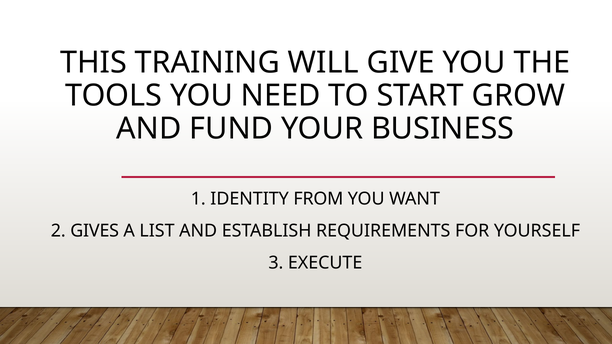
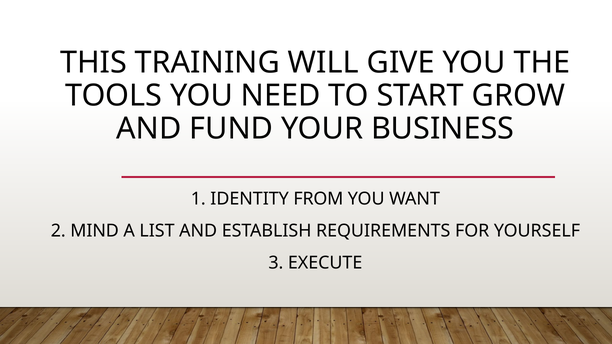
GIVES: GIVES -> MIND (95, 231)
